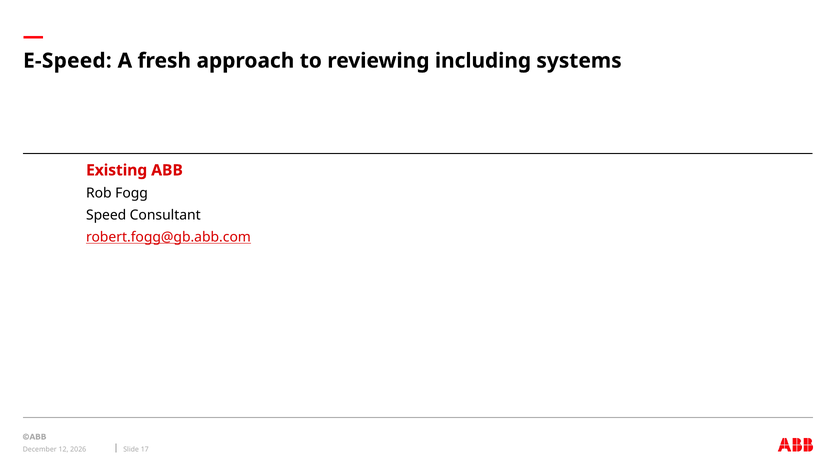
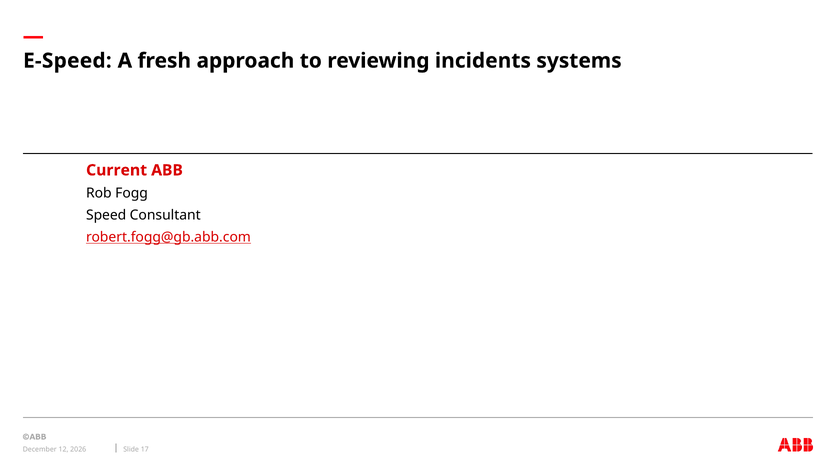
including: including -> incidents (483, 61)
Existing: Existing -> Current (117, 170)
